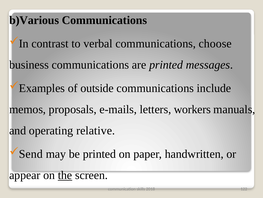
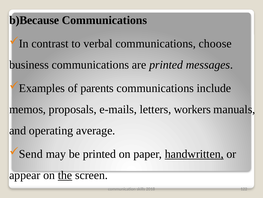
b)Various: b)Various -> b)Because (34, 20)
outside: outside -> parents (97, 88)
relative: relative -> average (96, 130)
handwritten underline: none -> present (194, 153)
